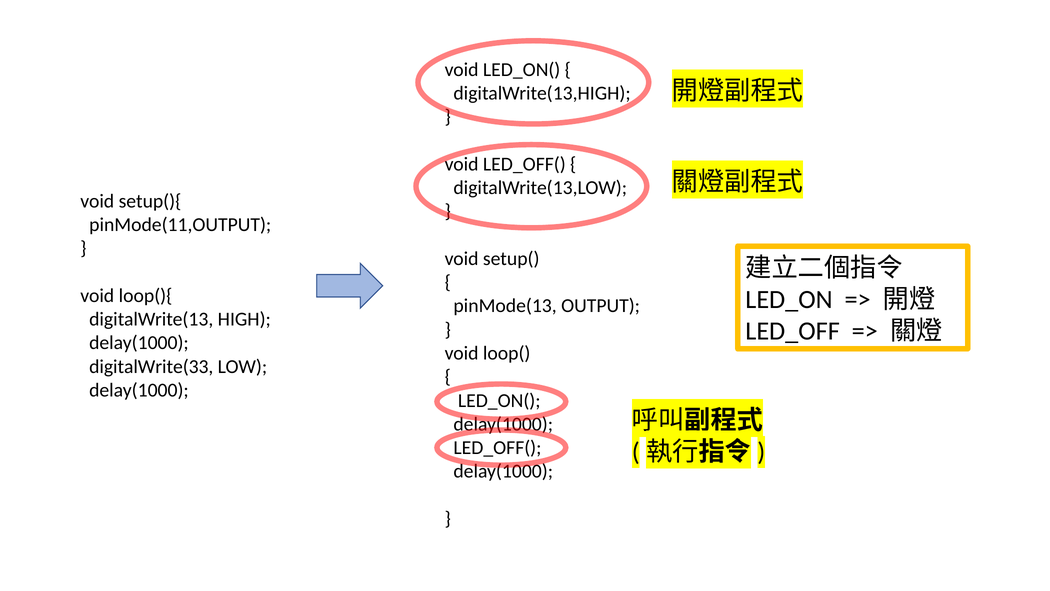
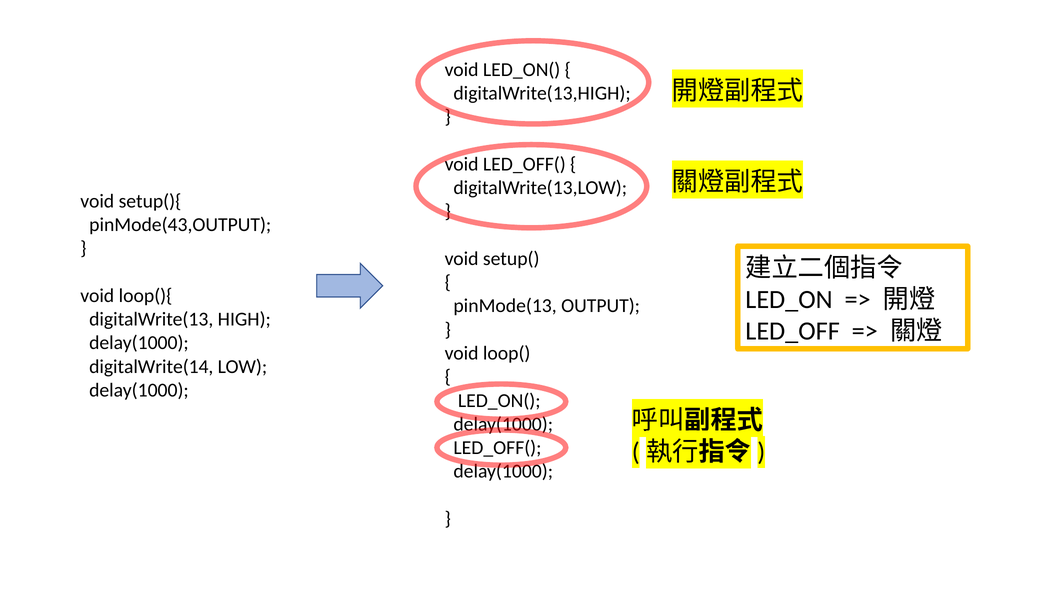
pinMode(11,OUTPUT: pinMode(11,OUTPUT -> pinMode(43,OUTPUT (180, 225)
digitalWrite(33: digitalWrite(33 -> digitalWrite(14 (151, 366)
